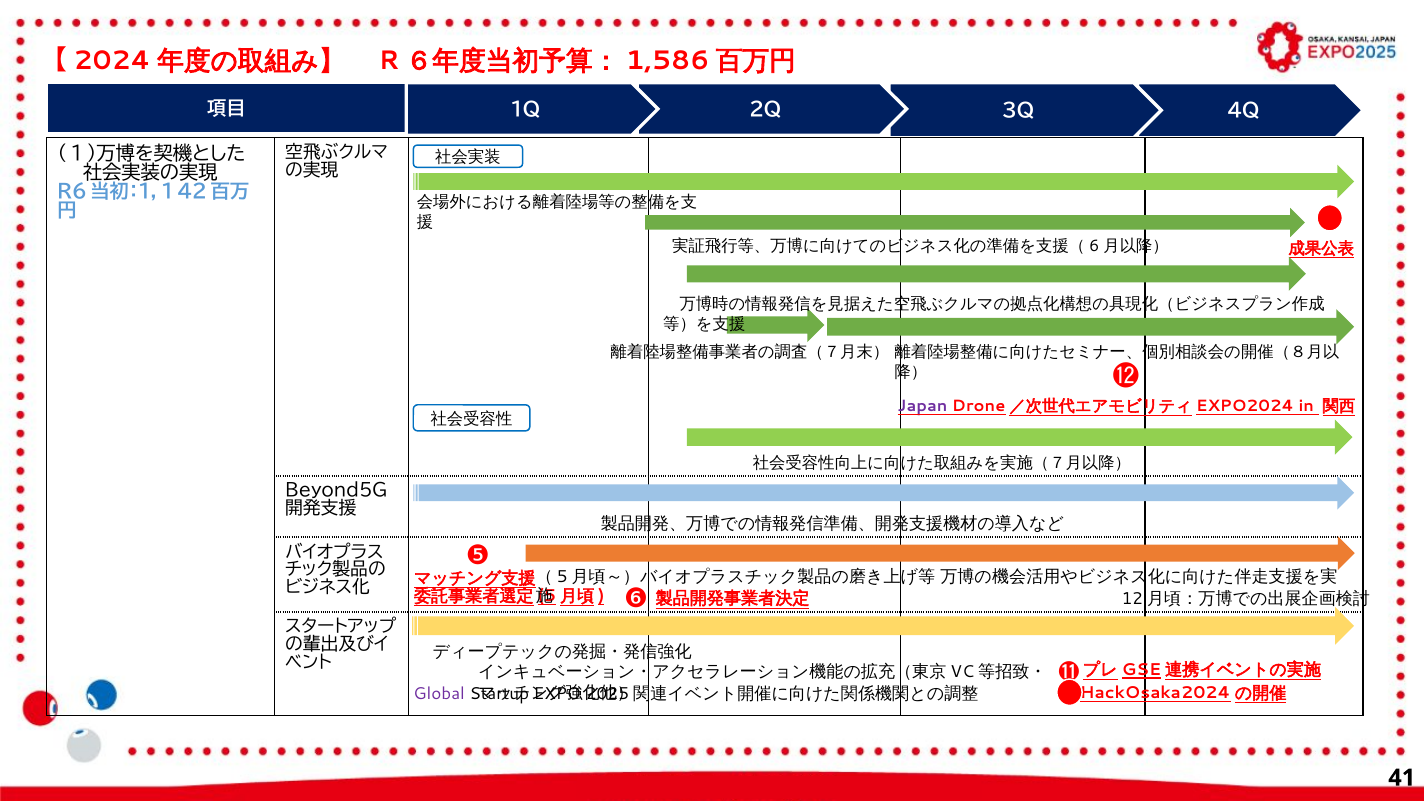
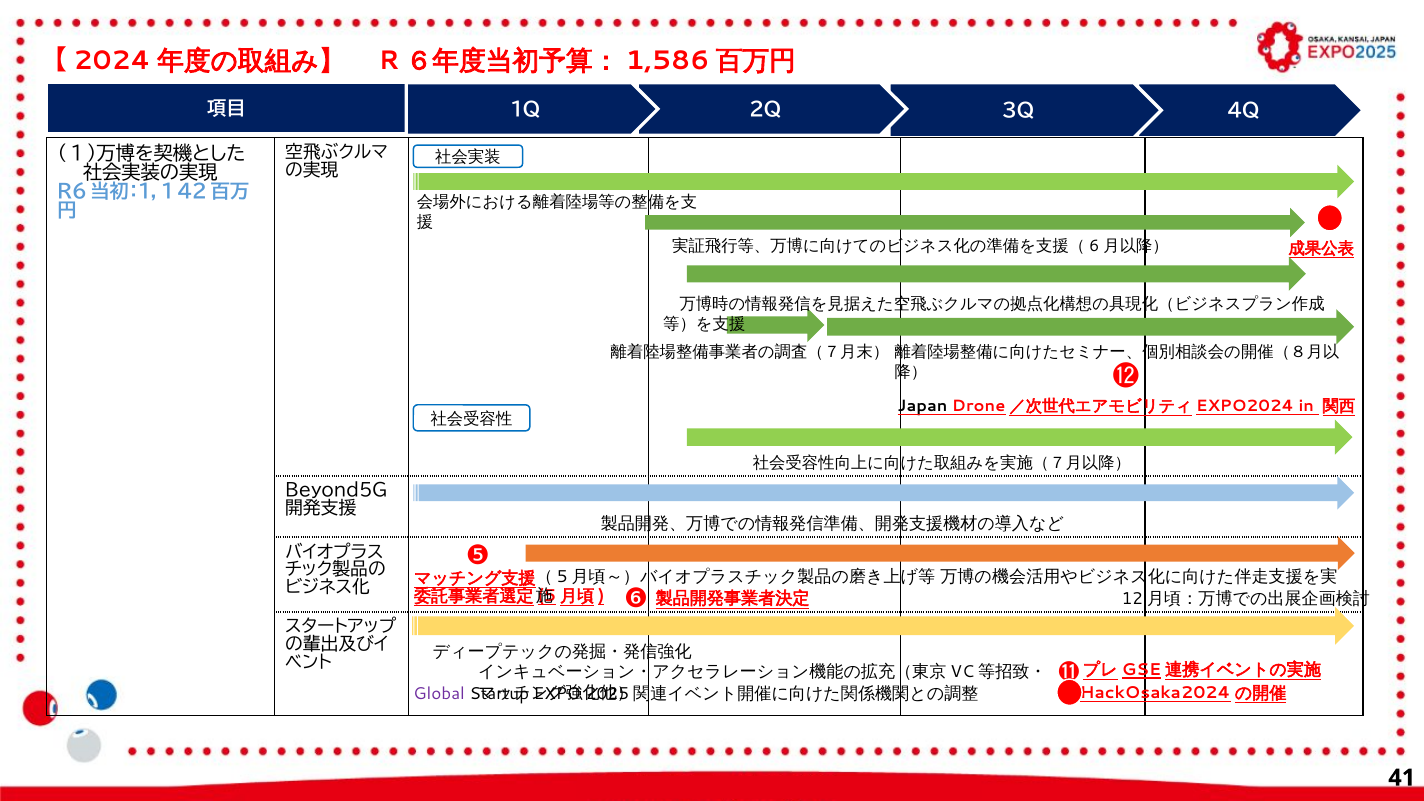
Japan colour: purple -> black (923, 406)
